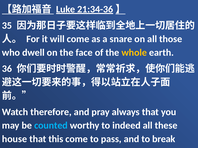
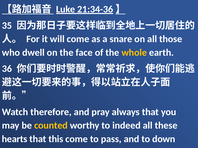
counted colour: light blue -> yellow (51, 126)
house: house -> hearts (15, 139)
break: break -> down (164, 139)
